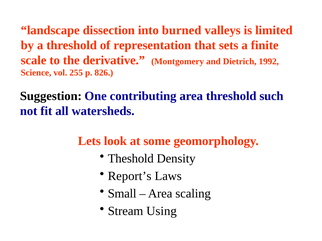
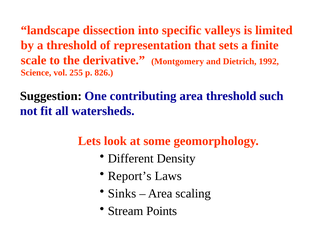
burned: burned -> specific (182, 30)
Theshold: Theshold -> Different (131, 159)
Small: Small -> Sinks (122, 194)
Using: Using -> Points (162, 211)
